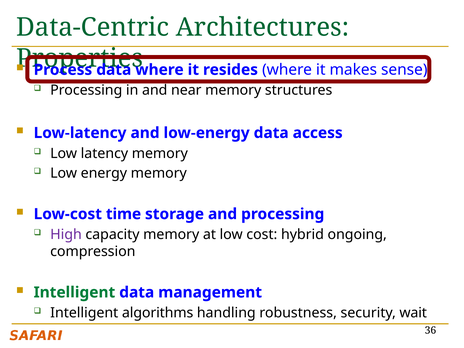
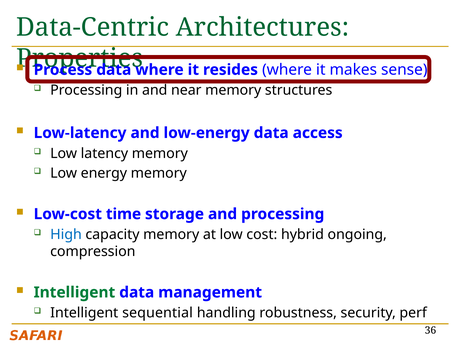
High colour: purple -> blue (66, 235)
algorithms: algorithms -> sequential (158, 313)
wait: wait -> perf (413, 313)
